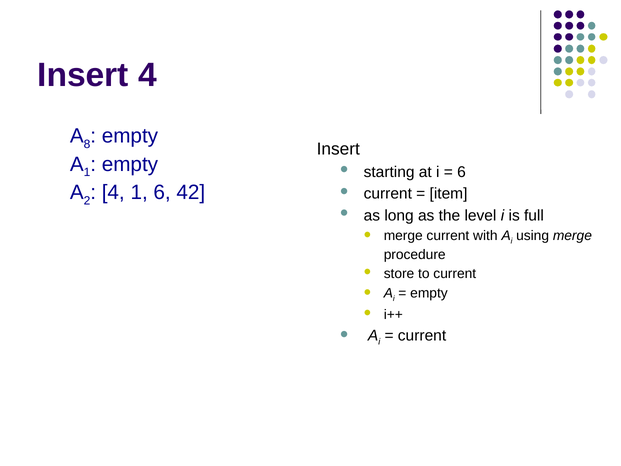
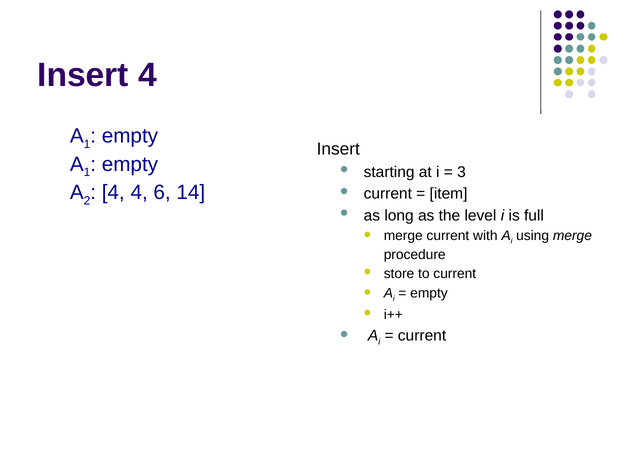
8: 8 -> 1 (87, 144)
6: 6 -> 3 (461, 172)
4 1: 1 -> 4 (139, 192)
42: 42 -> 14 (191, 192)
